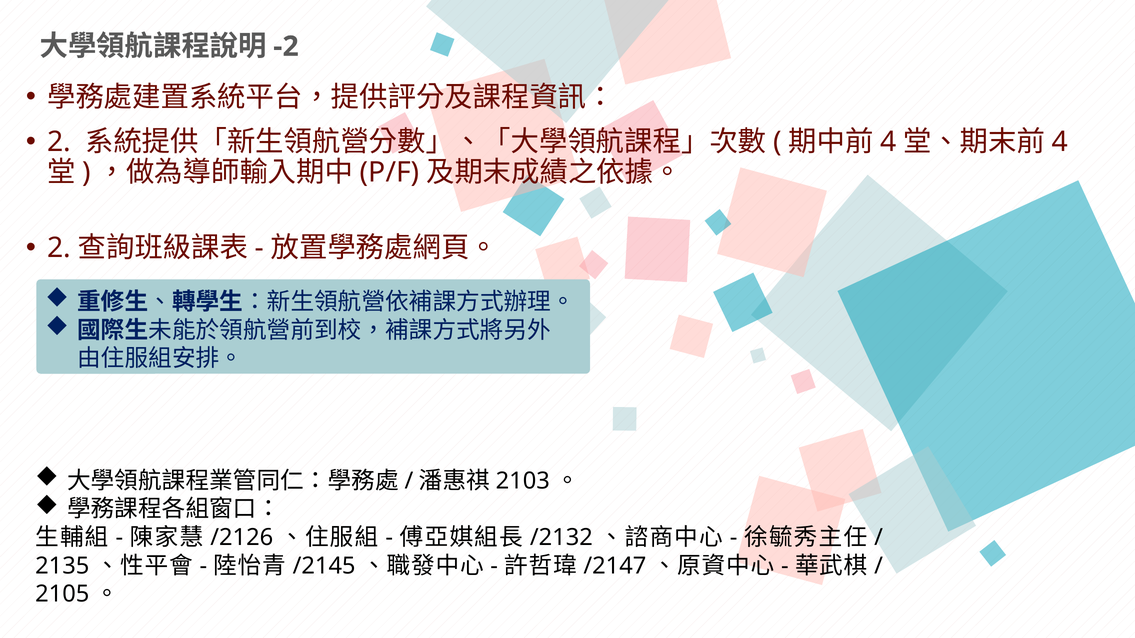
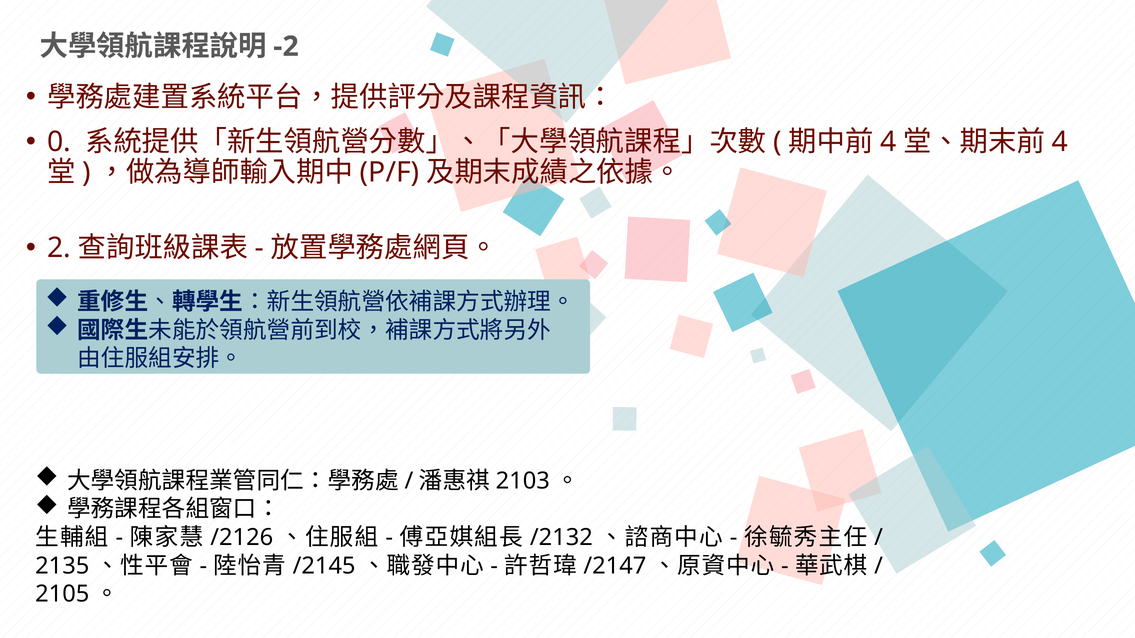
2: 2 -> 0 (59, 142)
